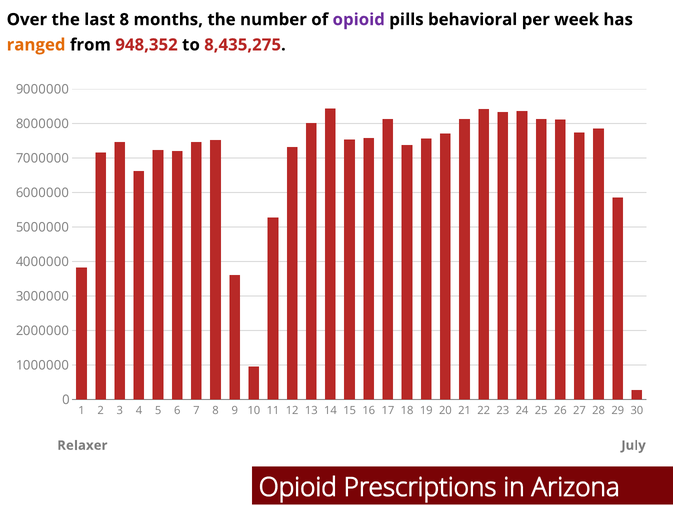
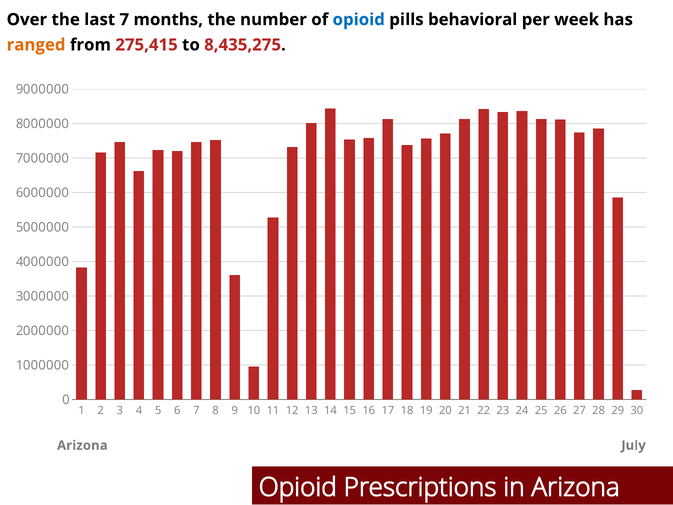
last 8: 8 -> 7 (124, 20)
opioid colour: purple -> blue (359, 20)
948,352: 948,352 -> 275,415 (147, 45)
Relaxer: Relaxer -> Arizona (82, 445)
